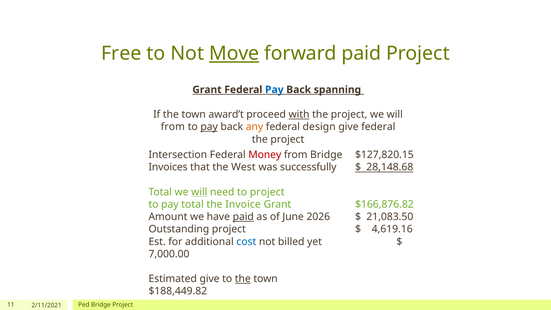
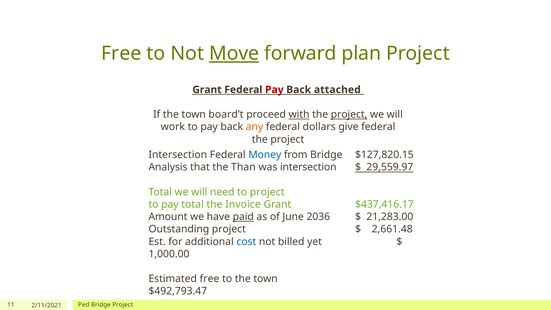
forward paid: paid -> plan (361, 54)
Pay colour: blue -> red (274, 90)
spanning: spanning -> attached (337, 90)
award’t: award’t -> board’t (226, 114)
project underline: none -> present (349, 114)
from: from -> work (173, 127)
pay underline: present -> none (209, 127)
design: design -> dollars (319, 127)
Money colour: red -> blue (265, 155)
Invoices: Invoices -> Analysis (168, 167)
West: West -> Than (243, 167)
was successfully: successfully -> intersection (308, 167)
28,148.68: 28,148.68 -> 29,559.97 (390, 167)
will underline: present -> none (199, 192)
$166,876.82: $166,876.82 -> $437,416.17 (384, 204)
2026: 2026 -> 2036 (318, 217)
21,083.50: 21,083.50 -> 21,283.00 (390, 217)
4,619.16: 4,619.16 -> 2,661.48 (392, 229)
7,000.00: 7,000.00 -> 1,000.00 (169, 254)
Estimated give: give -> free (209, 279)
the underline: present -> none (243, 279)
$188,449.82: $188,449.82 -> $492,793.47 (178, 291)
